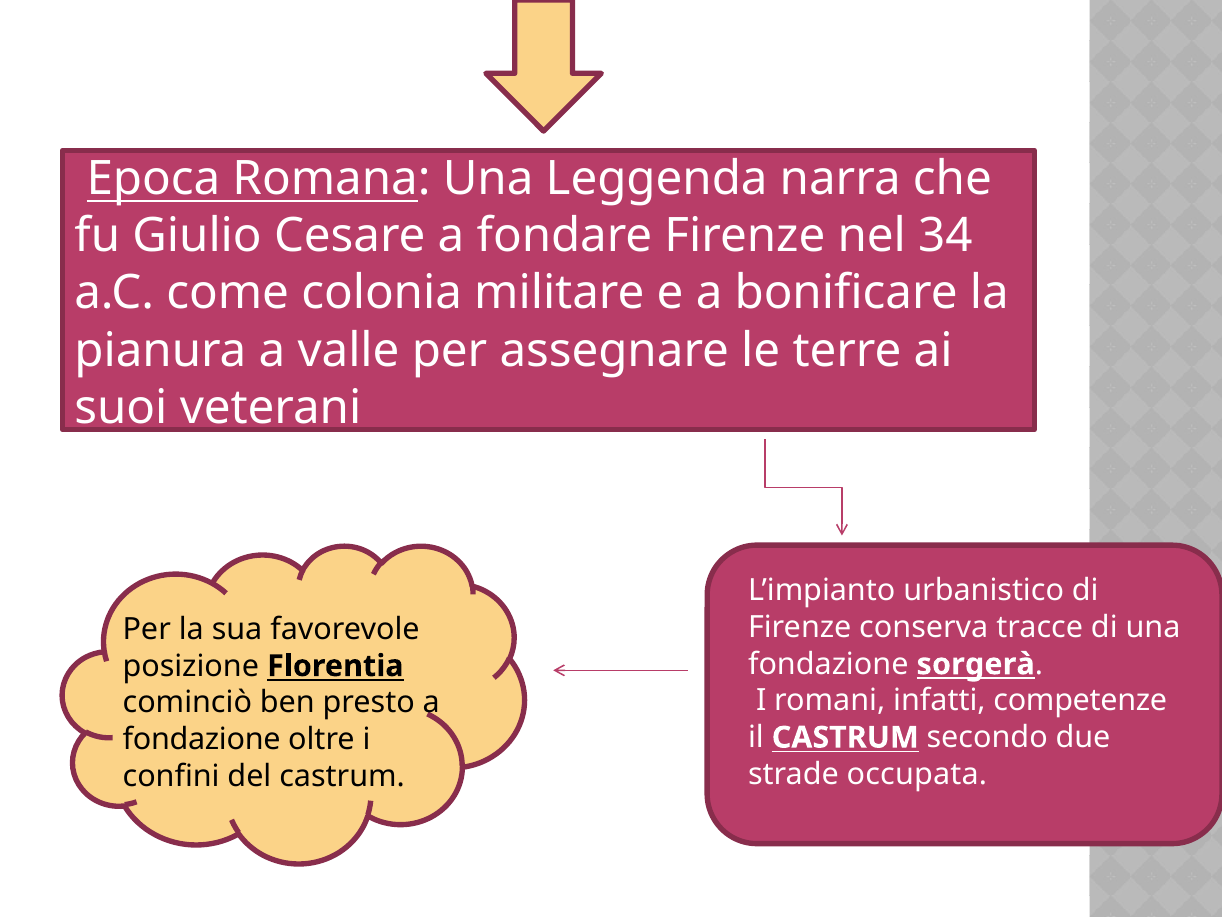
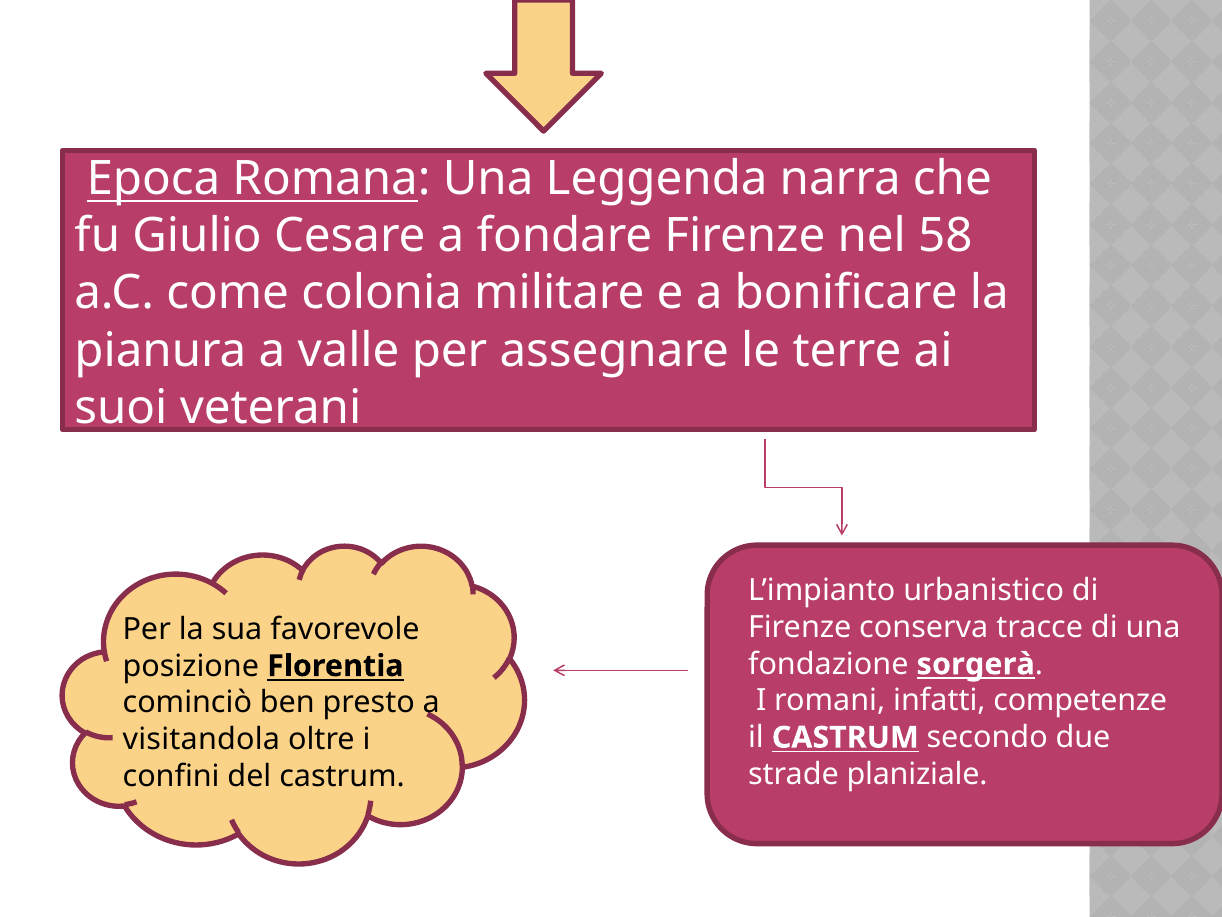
34: 34 -> 58 (945, 236)
fondazione: fondazione -> visitandola (201, 739)
occupata: occupata -> planiziale (917, 774)
